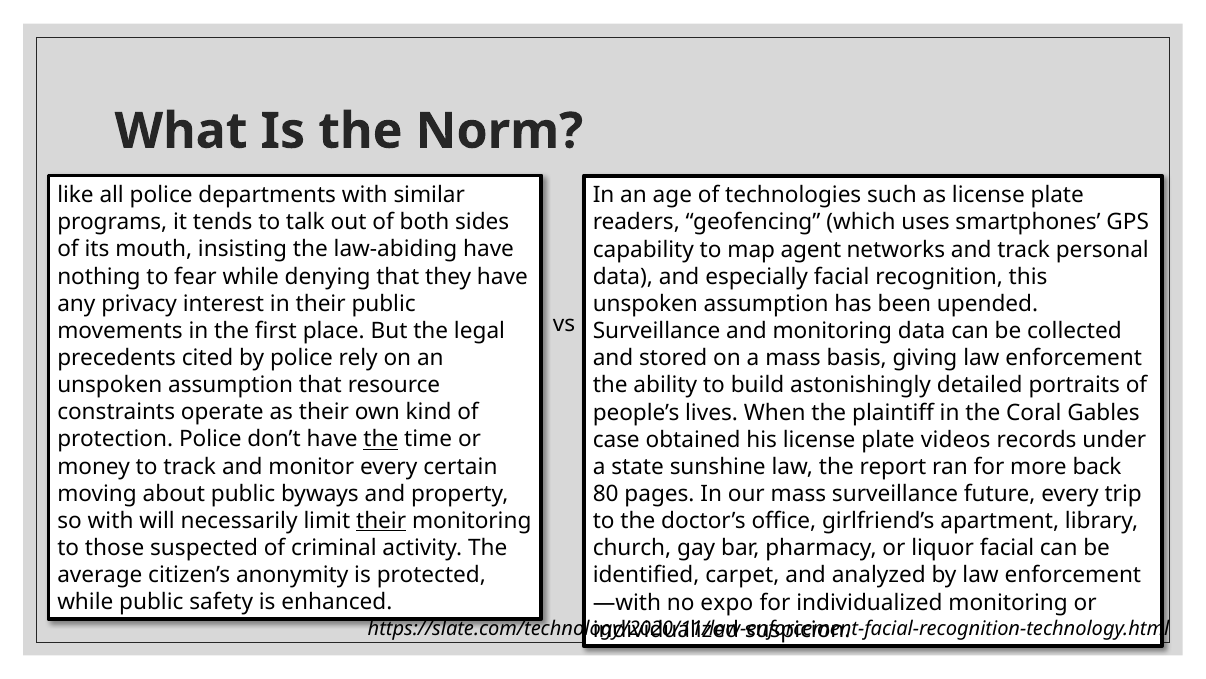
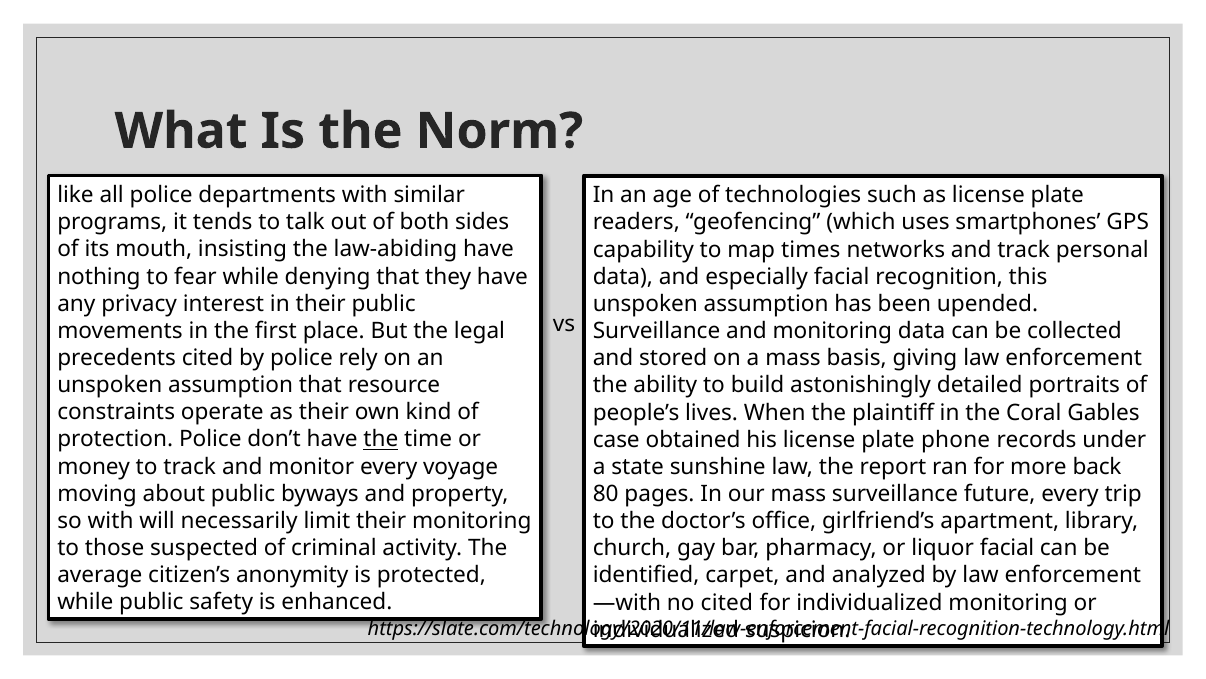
agent: agent -> times (811, 249)
videos: videos -> phone (956, 439)
certain: certain -> voyage (461, 466)
their underline: present -> none (381, 520)
no expo: expo -> cited (727, 602)
